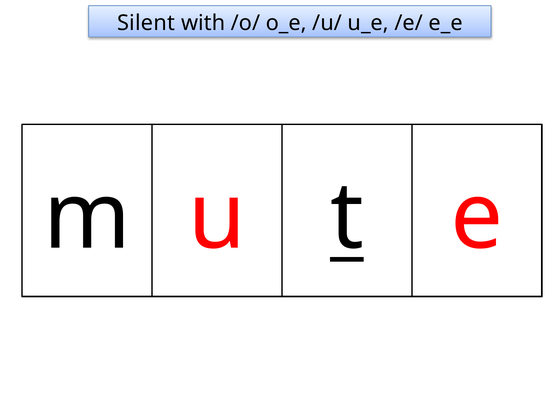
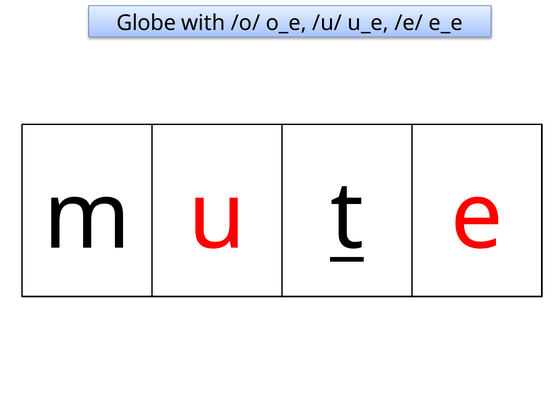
Silent: Silent -> Globe (146, 23)
